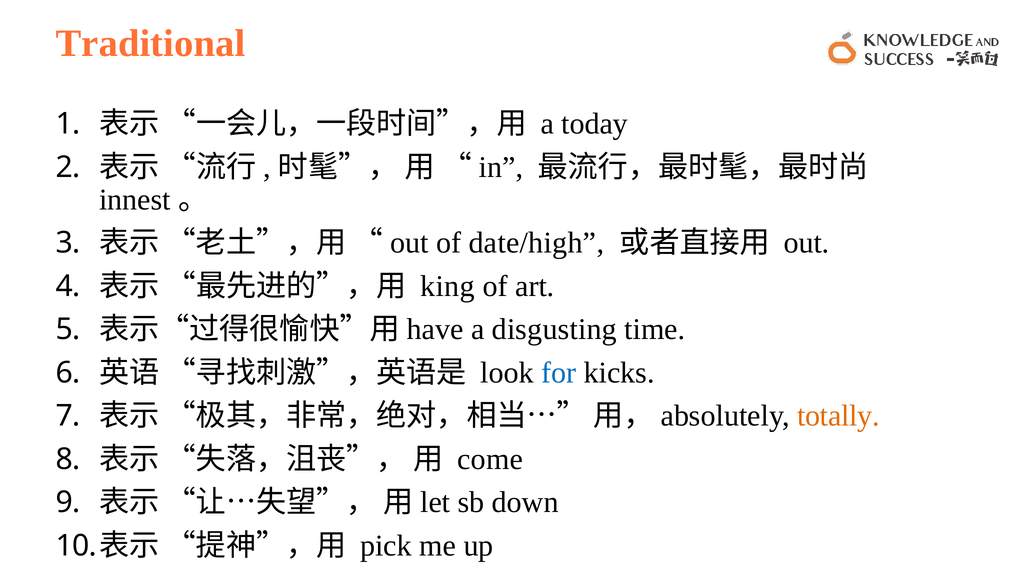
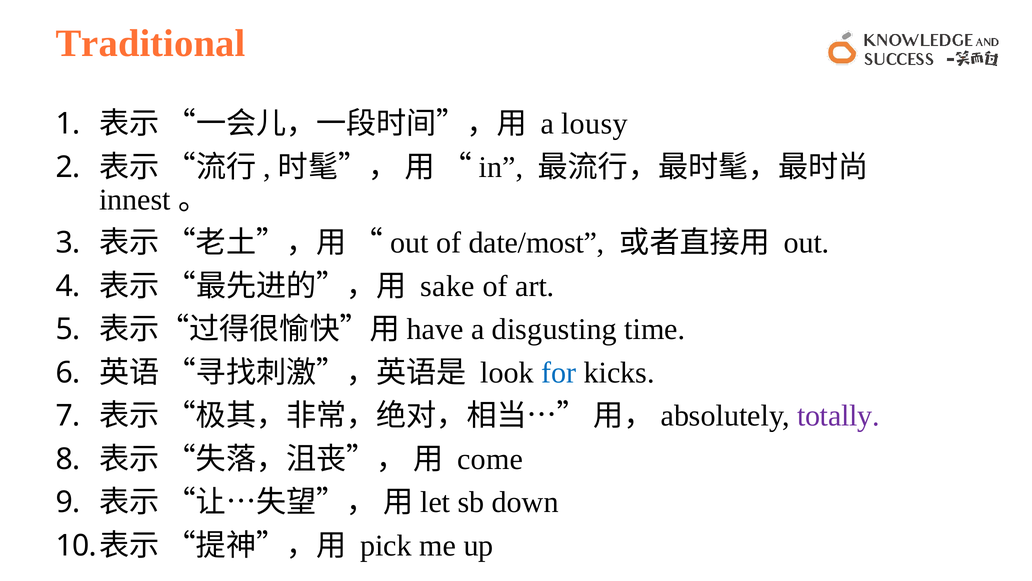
today: today -> lousy (594, 124)
date/high: date/high -> date/most (537, 243)
king: king -> sake (448, 286)
totally colour: orange -> purple (838, 415)
